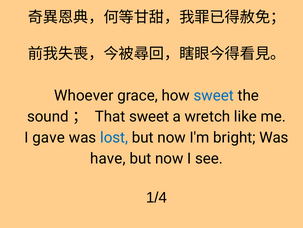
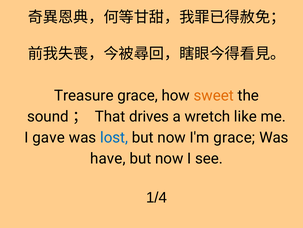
Whoever: Whoever -> Treasure (84, 95)
sweet colour: blue -> orange (214, 95)
That sweet: sweet -> drives (149, 116)
I'm bright: bright -> grace (234, 137)
